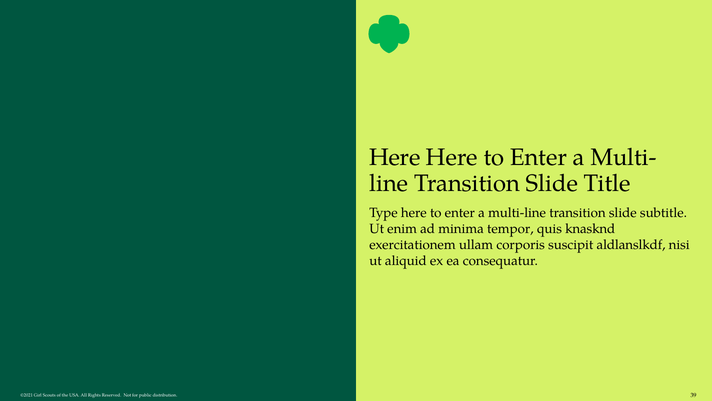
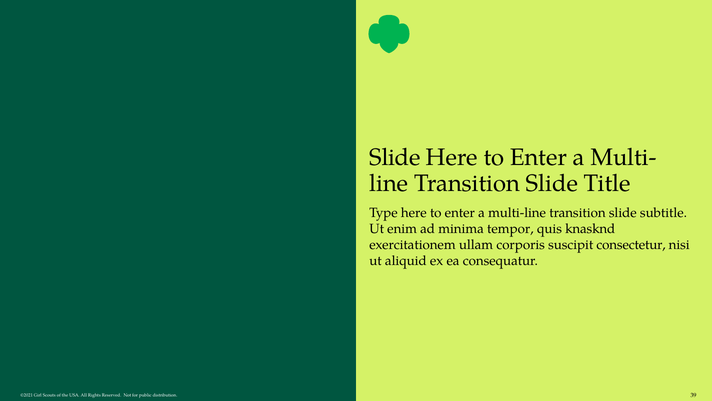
Here: Here -> Slide (395, 157)
aldlanslkdf: aldlanslkdf -> consectetur (631, 245)
